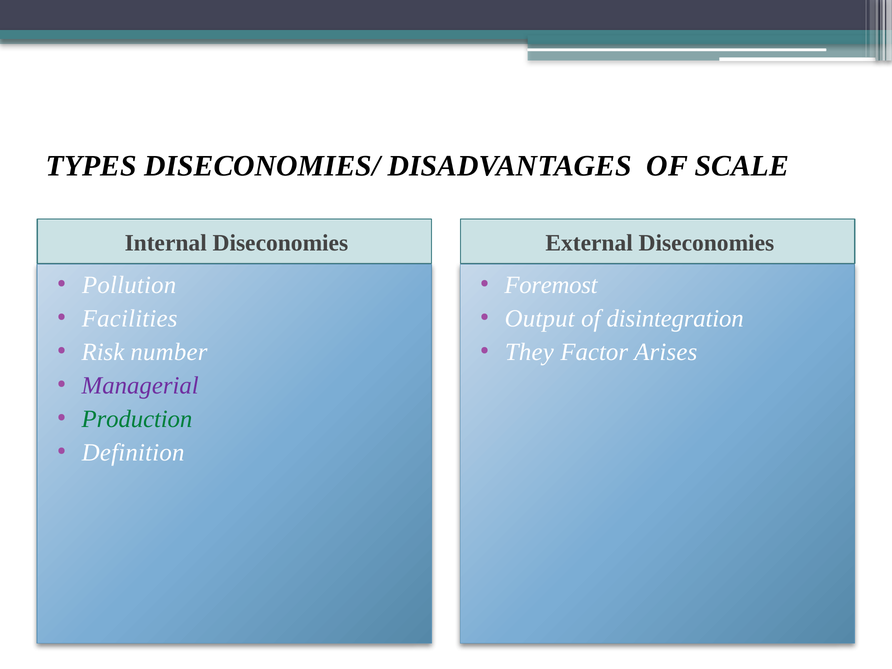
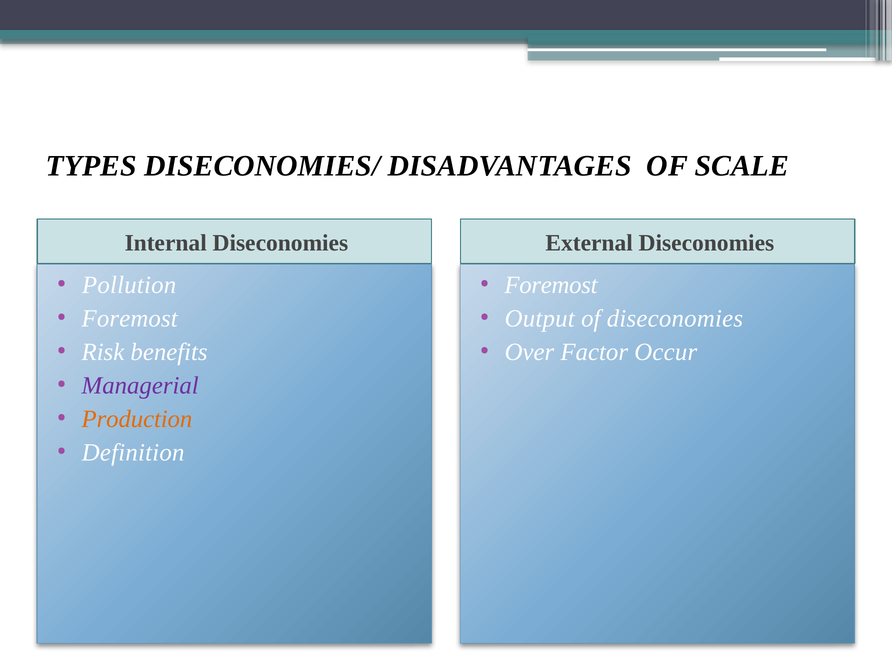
Facilities: Facilities -> Foremost (130, 319)
of disintegration: disintegration -> diseconomies (675, 319)
number: number -> benefits (169, 352)
They: They -> Over (529, 352)
Arises: Arises -> Occur (666, 352)
Production colour: green -> orange (137, 419)
